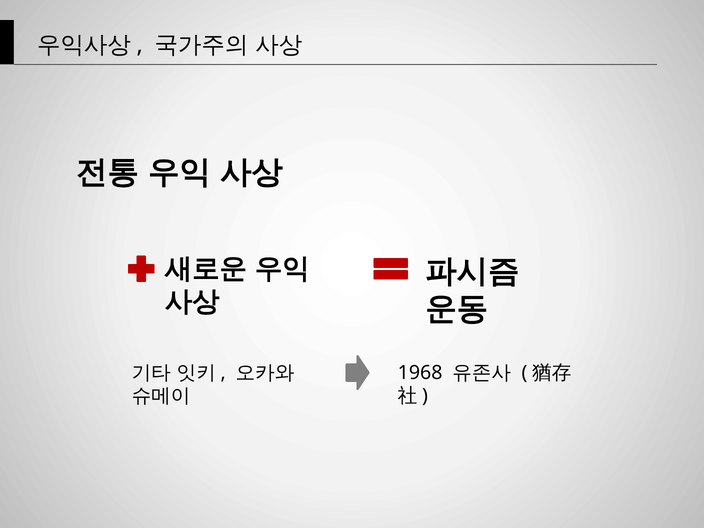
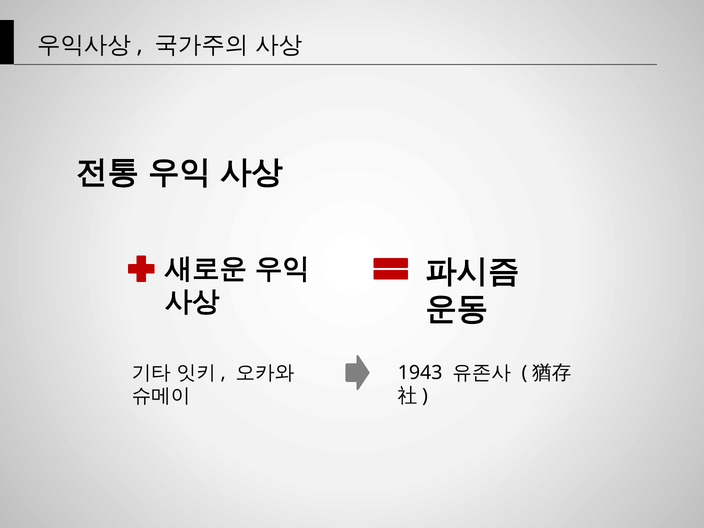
1968: 1968 -> 1943 (420, 373)
